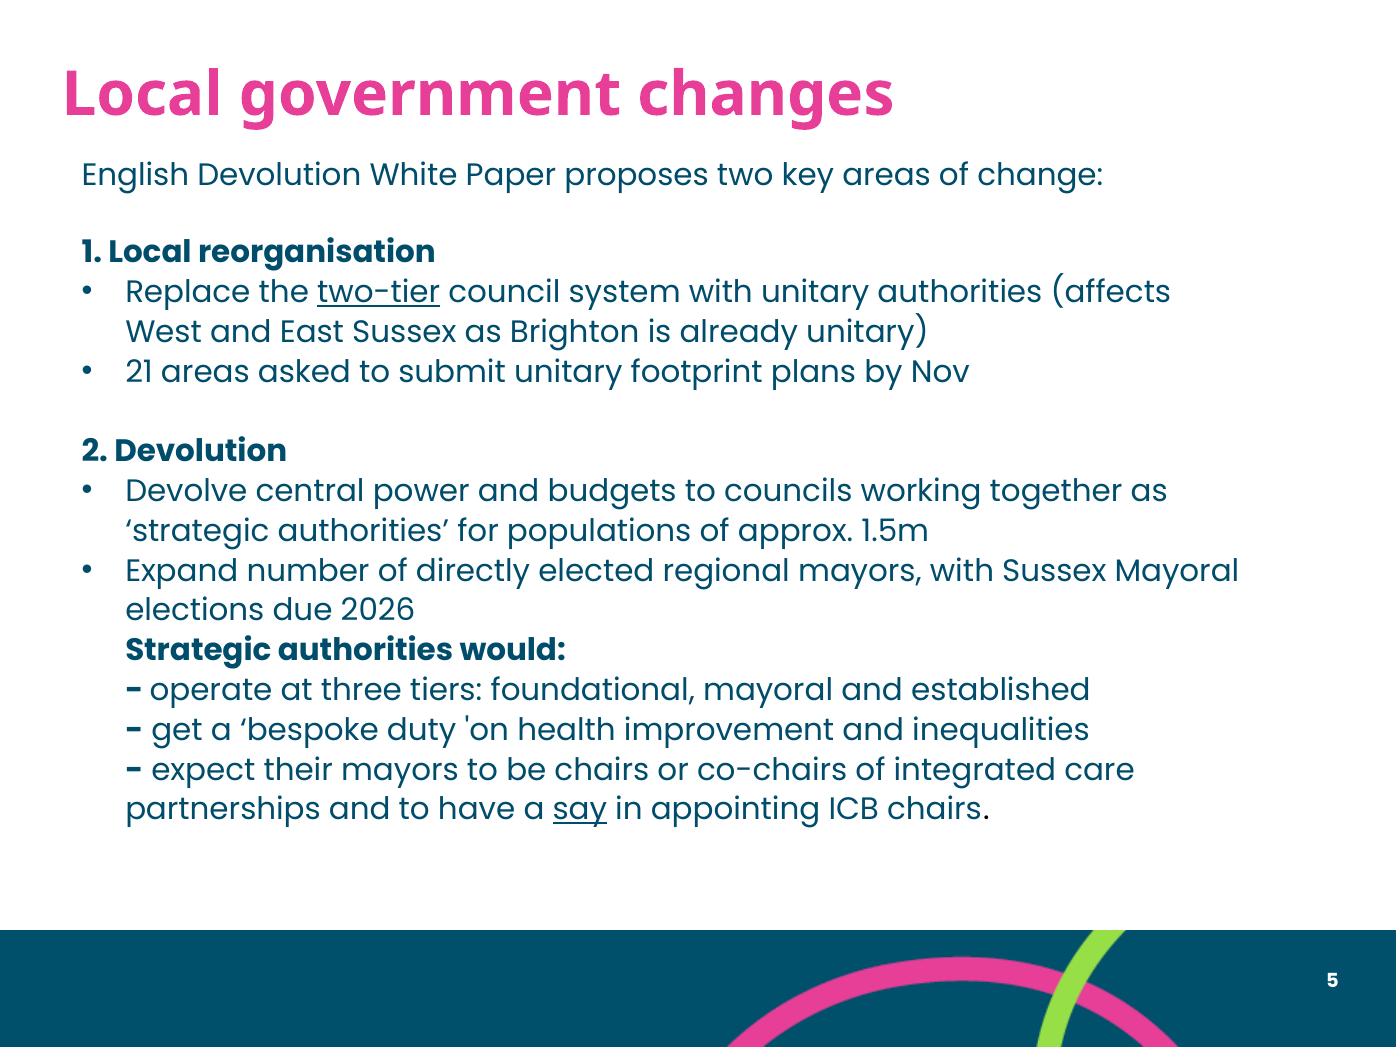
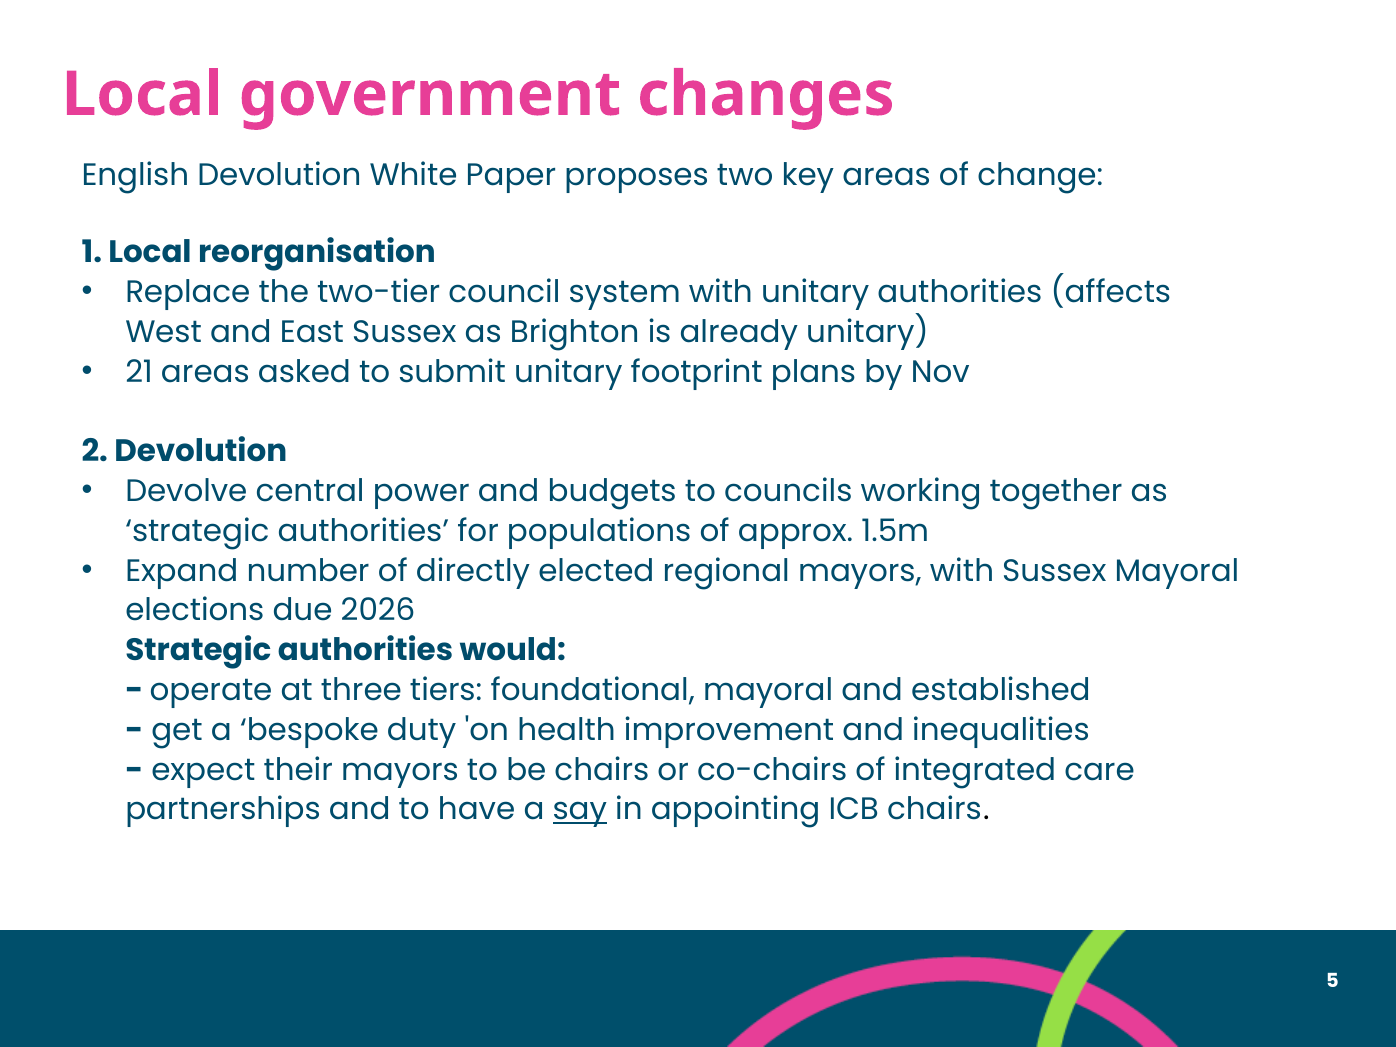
two-tier underline: present -> none (379, 292)
